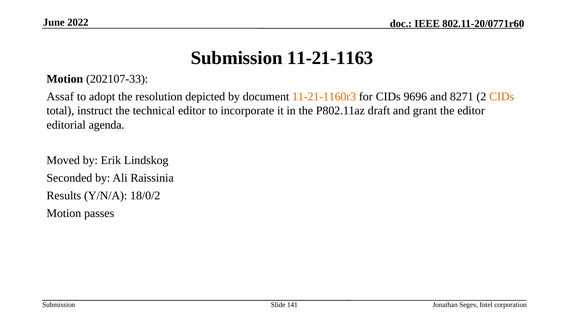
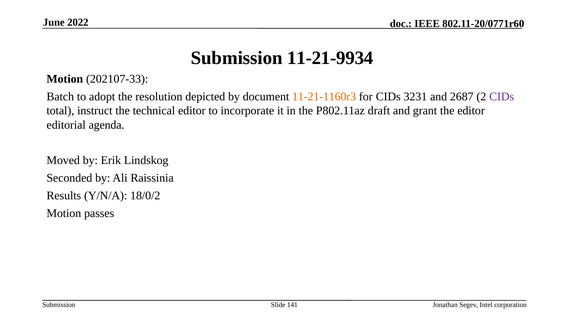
11-21-1163: 11-21-1163 -> 11-21-9934 (330, 58)
Assaf: Assaf -> Batch (60, 96)
9696: 9696 -> 3231 (415, 96)
8271: 8271 -> 2687 (462, 96)
CIDs colour: orange -> purple (502, 96)
